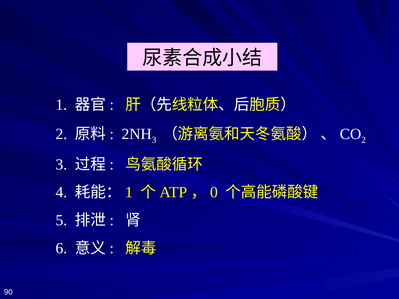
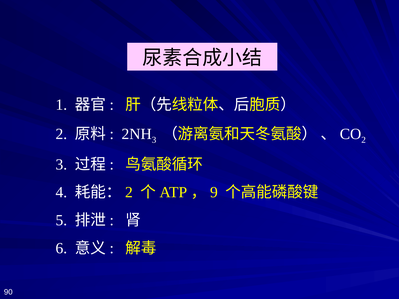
1: 1 -> 2 (129, 193)
0: 0 -> 9 (214, 193)
